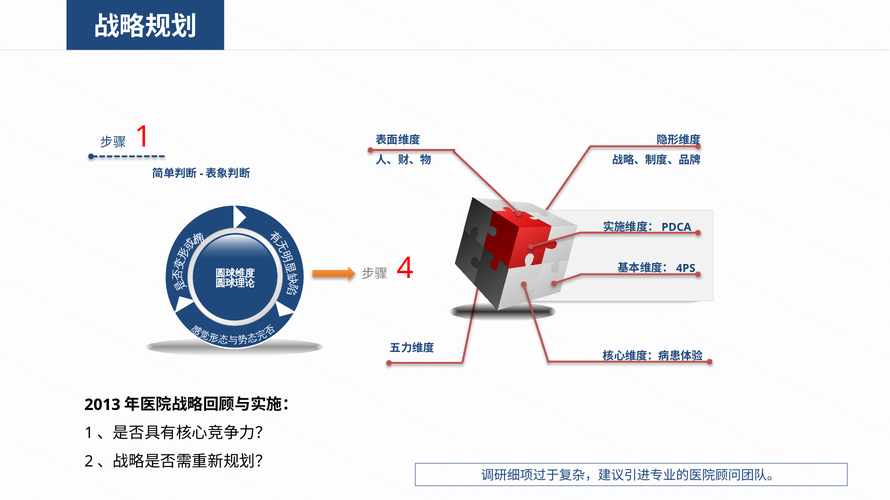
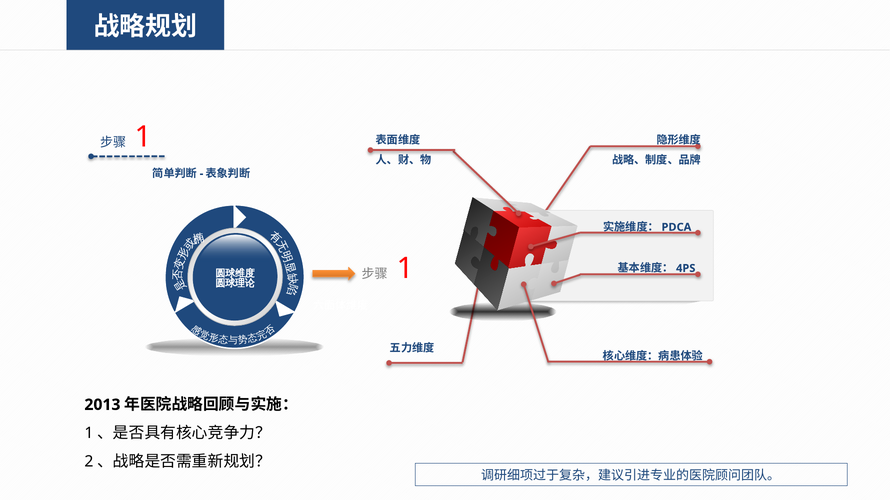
4: 4 -> 1 (405, 269)
